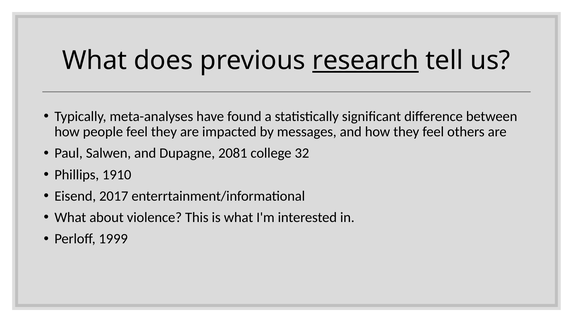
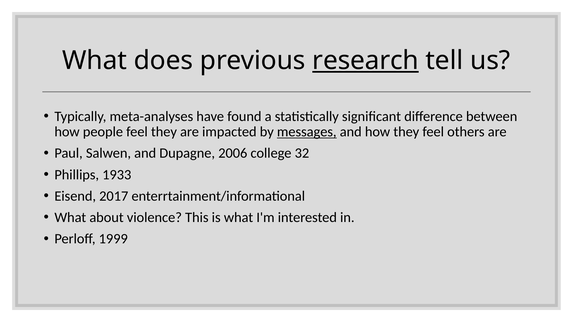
messages underline: none -> present (307, 132)
2081: 2081 -> 2006 (233, 153)
1910: 1910 -> 1933 (117, 175)
